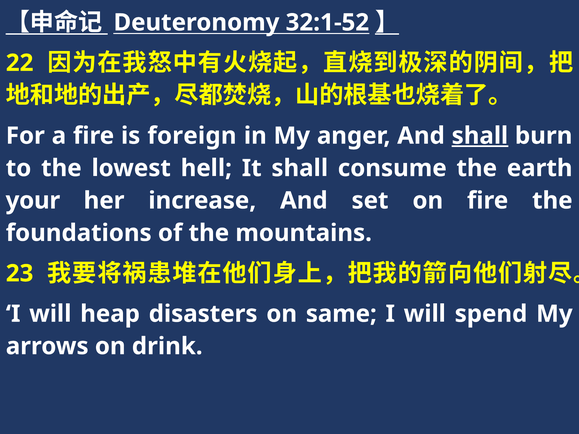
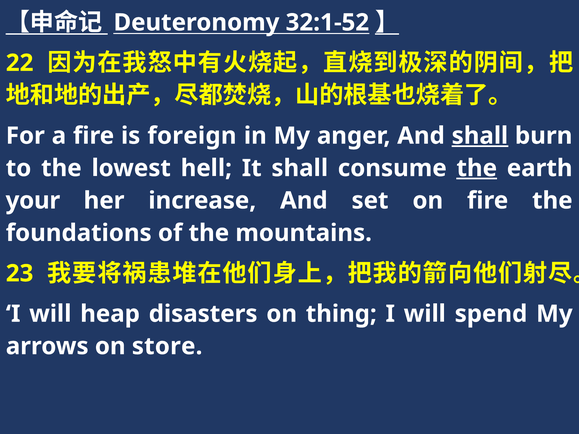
the underline: none -> present (477, 168)
same: same -> thing (341, 314)
drink: drink -> store (167, 346)
